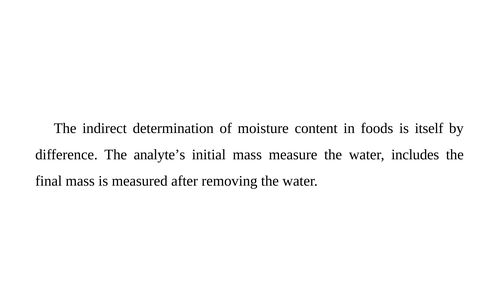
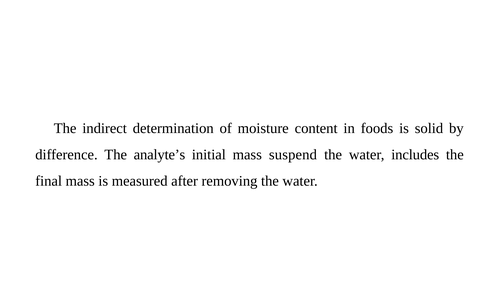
itself: itself -> solid (429, 128)
measure: measure -> suspend (293, 155)
